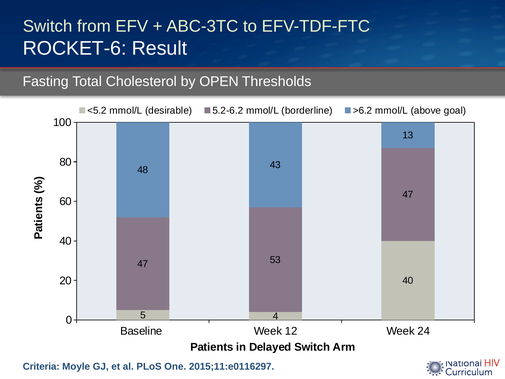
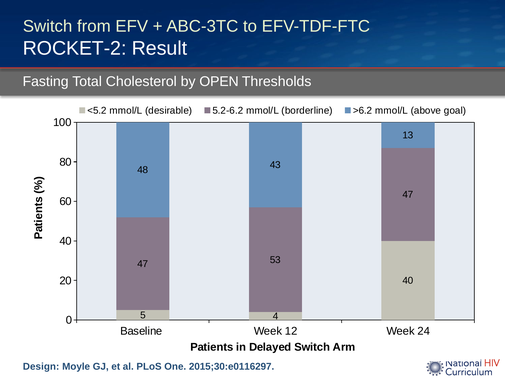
ROCKET-6: ROCKET-6 -> ROCKET-2 (75, 48)
Criteria: Criteria -> Design (41, 366)
2015;11:e0116297: 2015;11:e0116297 -> 2015;30:e0116297 (232, 366)
